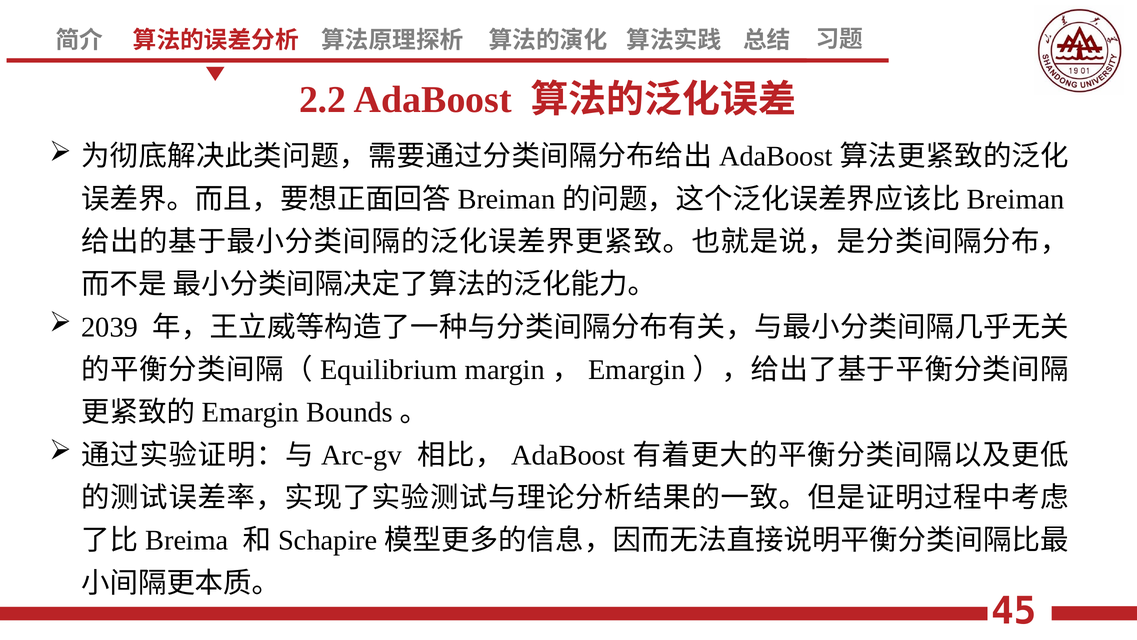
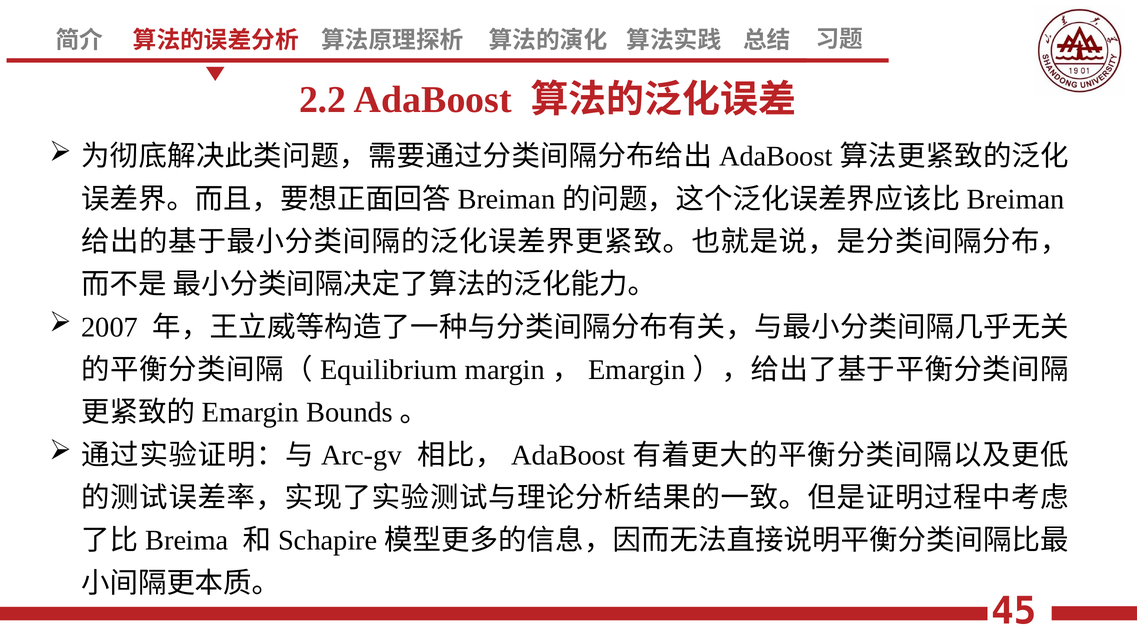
2039: 2039 -> 2007 (110, 327)
